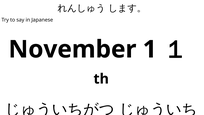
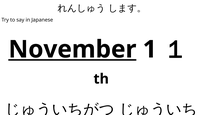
November underline: none -> present (72, 49)
